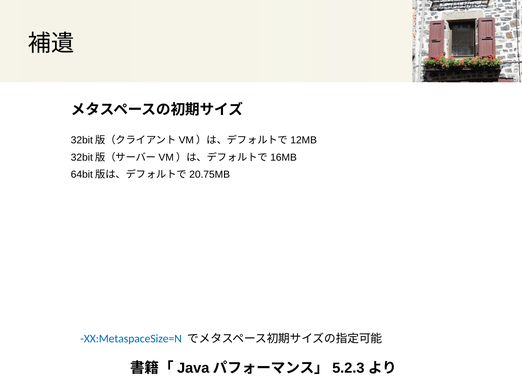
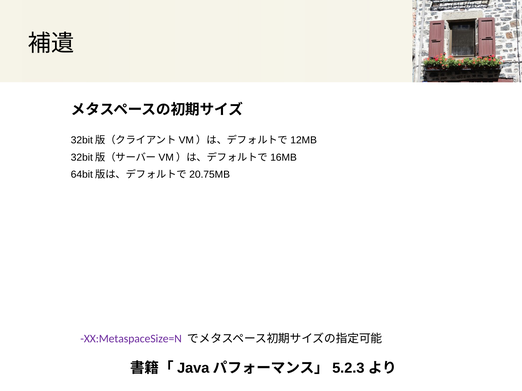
XX:MetaspaceSize=N colour: blue -> purple (131, 339)
